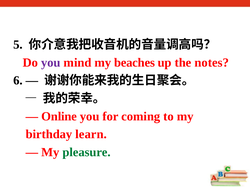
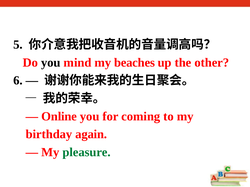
you colour: purple -> black (51, 63)
notes: notes -> other (212, 63)
learn: learn -> again (91, 135)
